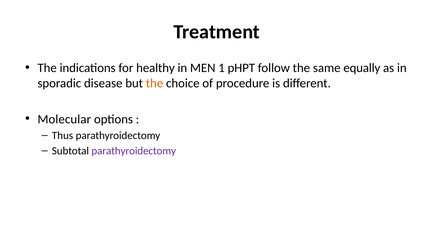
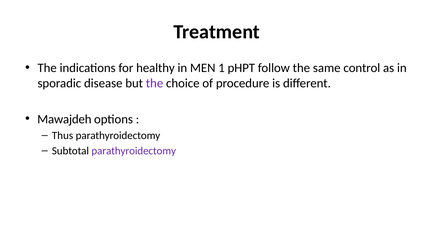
equally: equally -> control (362, 68)
the colour: orange -> purple (155, 83)
Molecular: Molecular -> Mawajdeh (64, 119)
